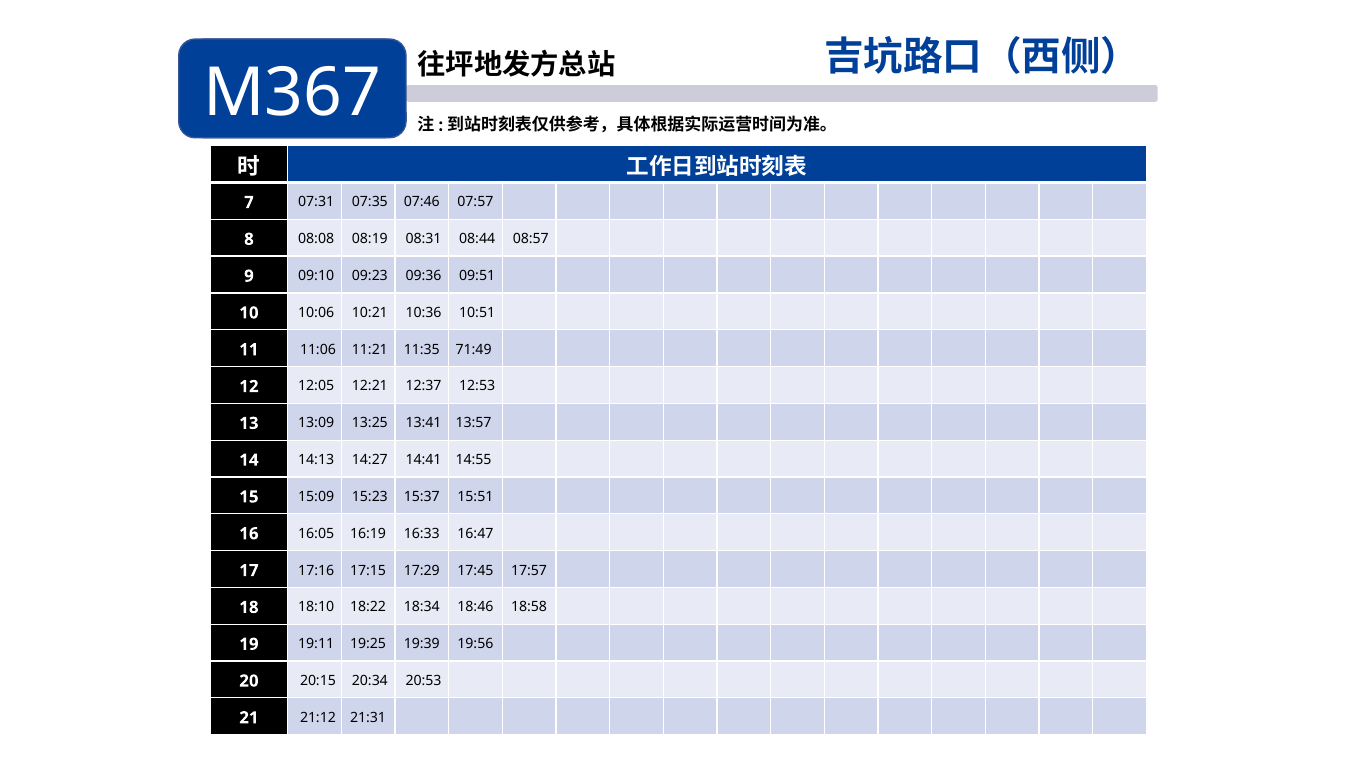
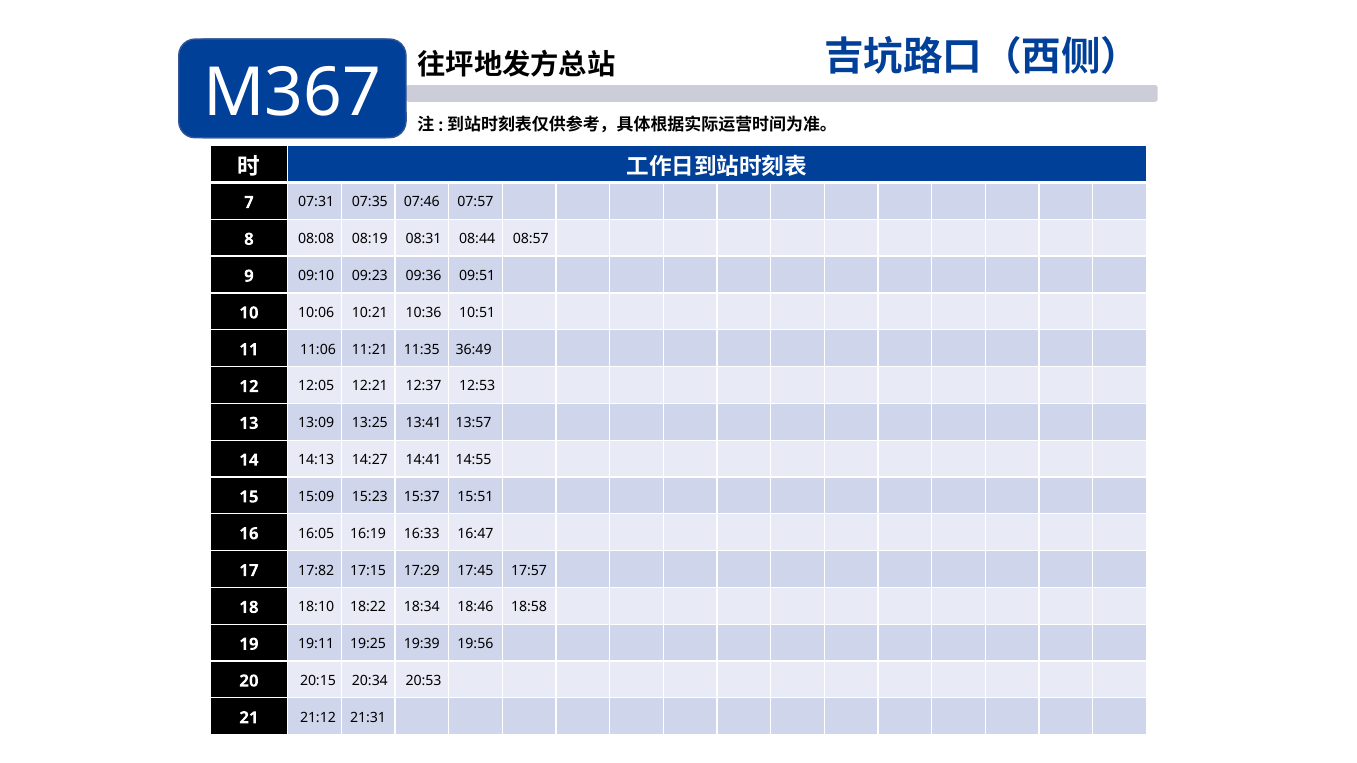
71:49: 71:49 -> 36:49 (474, 350)
17:16: 17:16 -> 17:82 (316, 571)
